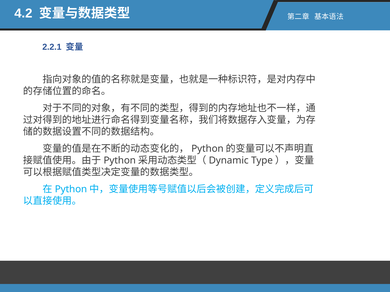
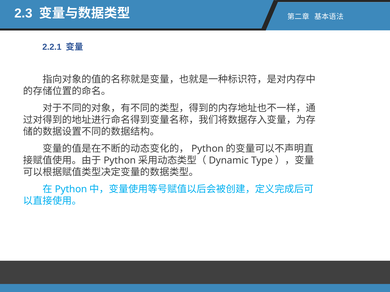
4.2: 4.2 -> 2.3 (23, 13)
